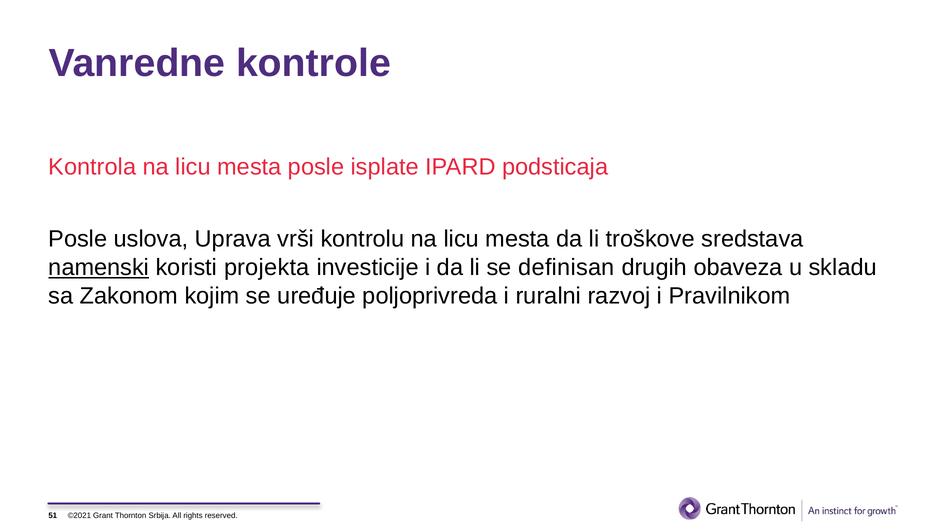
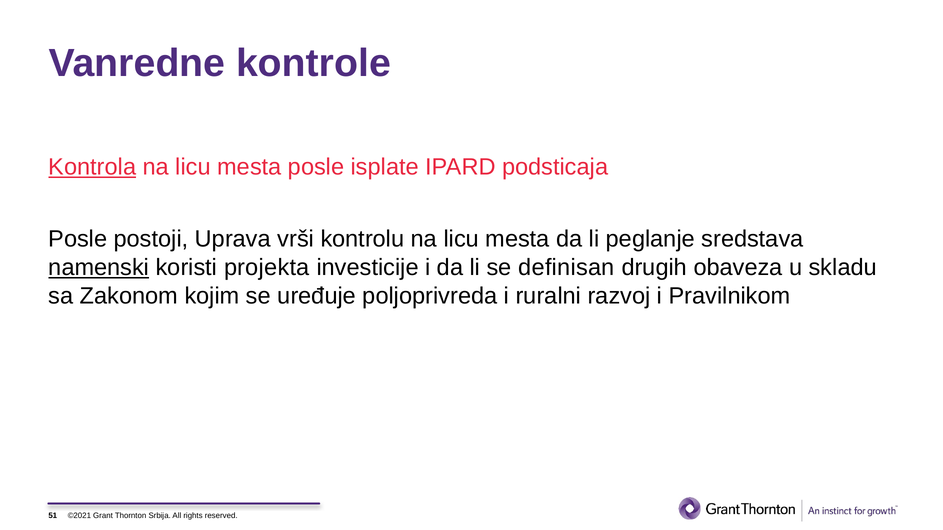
Kontrola underline: none -> present (92, 167)
uslova: uslova -> postoji (151, 239)
troškove: troškove -> peglanje (650, 239)
